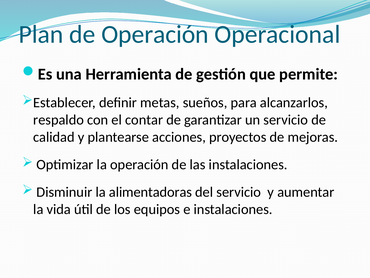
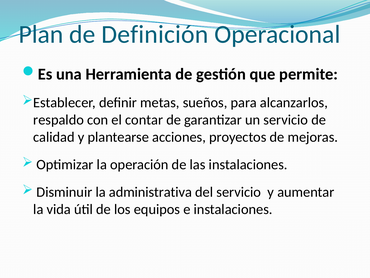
de Operación: Operación -> Definición (155, 34)
alimentadoras: alimentadoras -> administrativa (150, 192)
